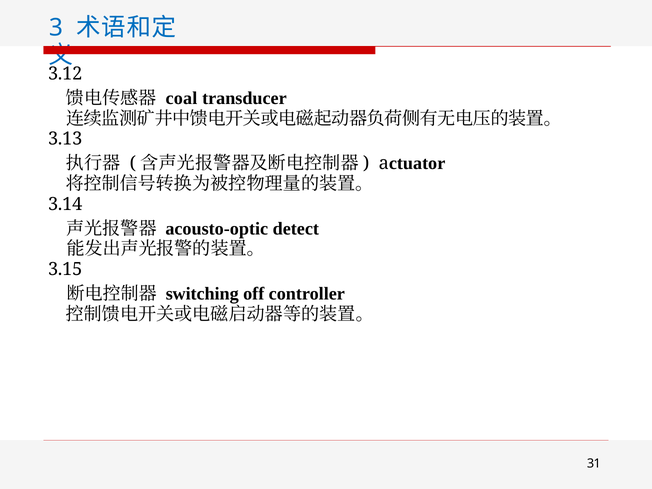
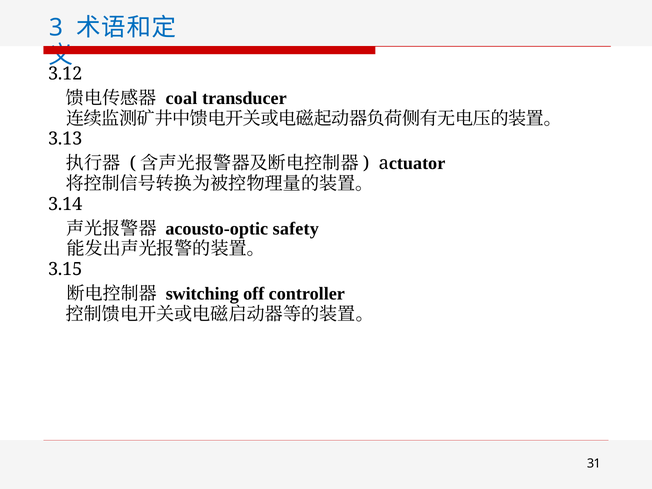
detect: detect -> safety (296, 229)
